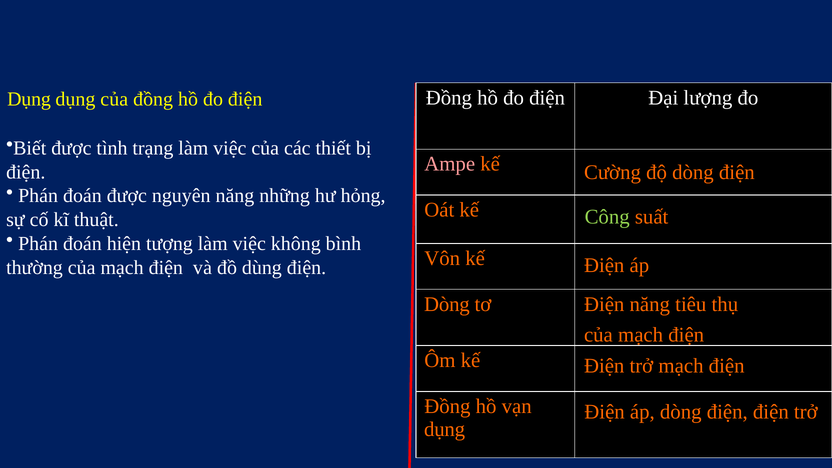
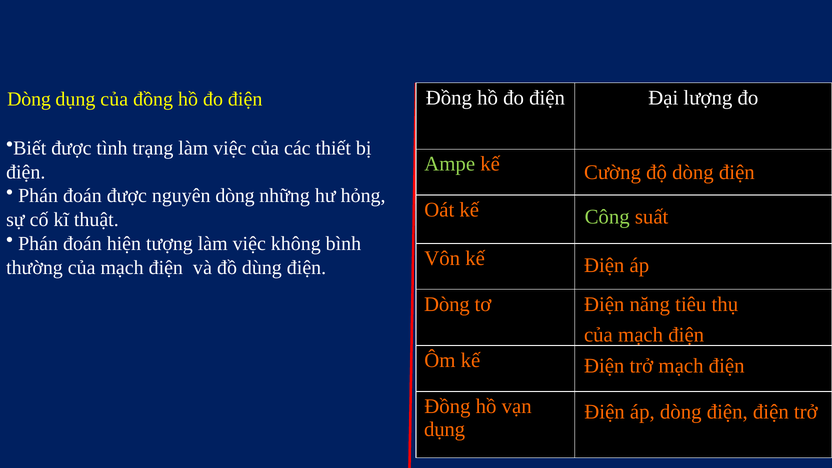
Dụng: Dụng -> Dòng (29, 99)
Ampe colour: pink -> light green (450, 164)
nguyên năng: năng -> dòng (235, 196)
